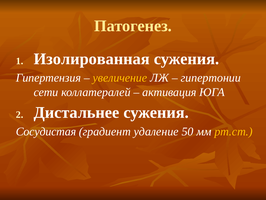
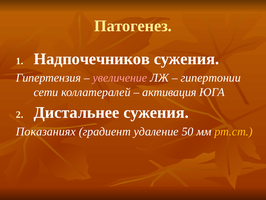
Изолированная: Изолированная -> Надпочечников (92, 59)
увеличение colour: yellow -> pink (120, 78)
Сосудистая: Сосудистая -> Показаниях (46, 131)
